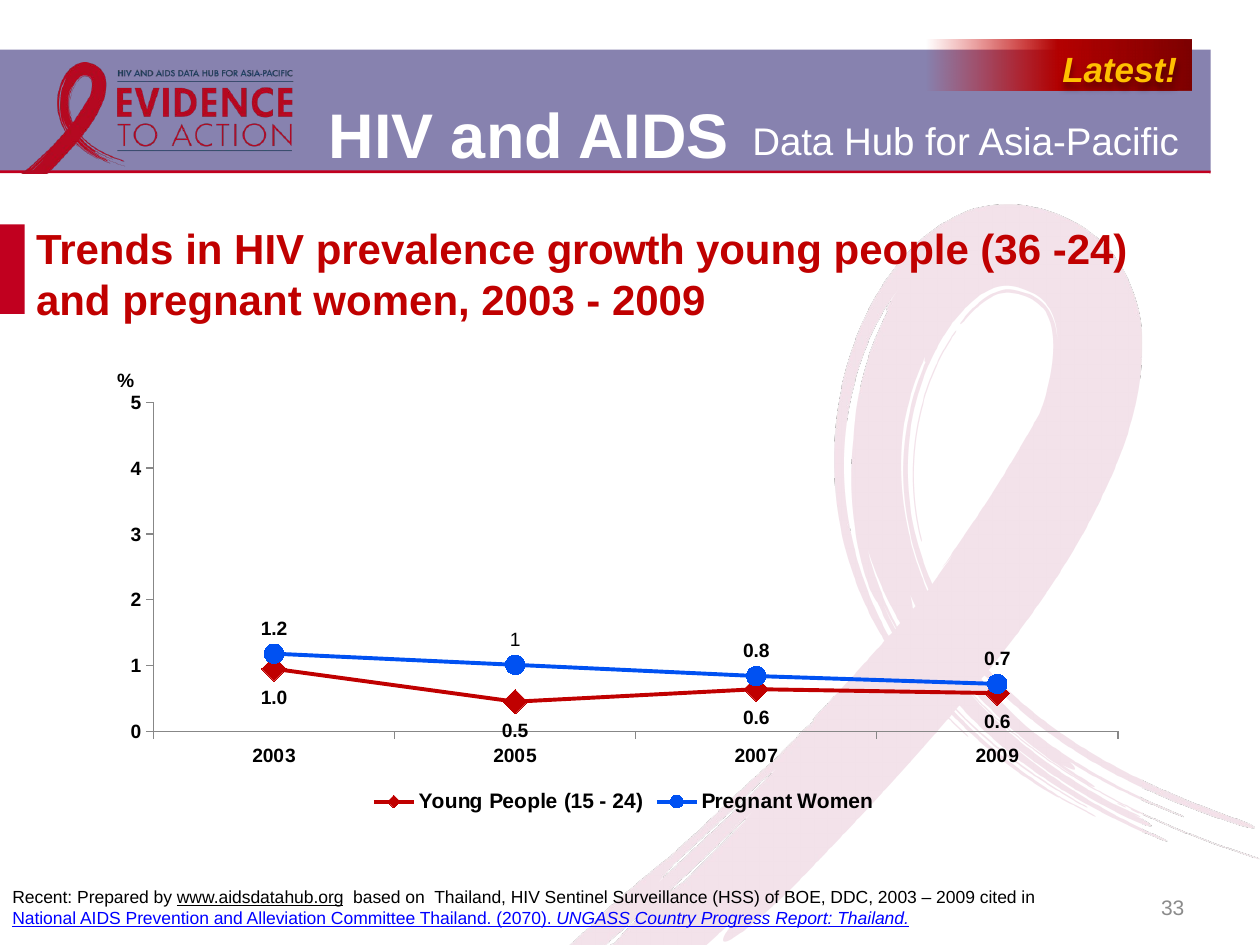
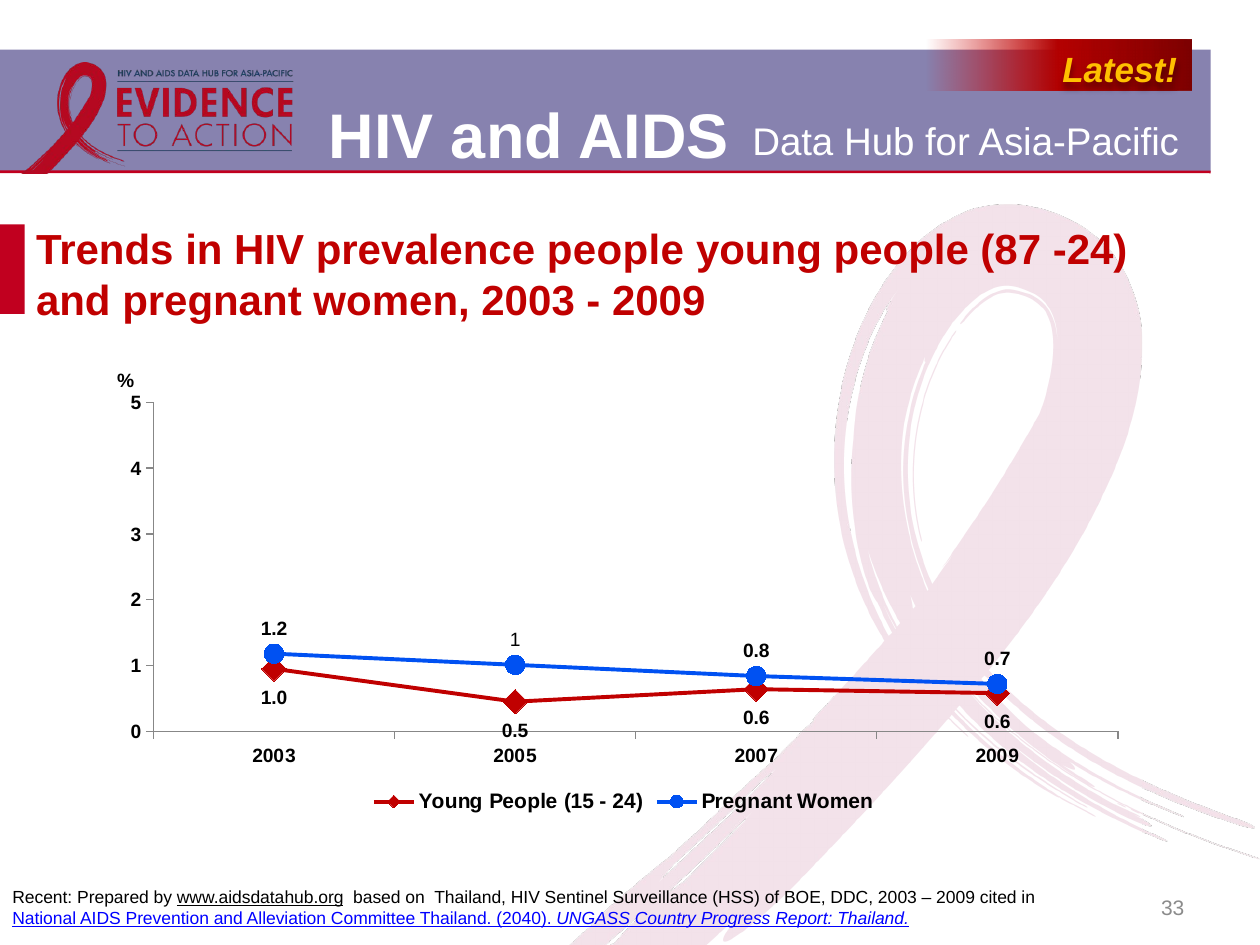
prevalence growth: growth -> people (615, 251)
36: 36 -> 87 (1011, 251)
2070: 2070 -> 2040 (524, 918)
